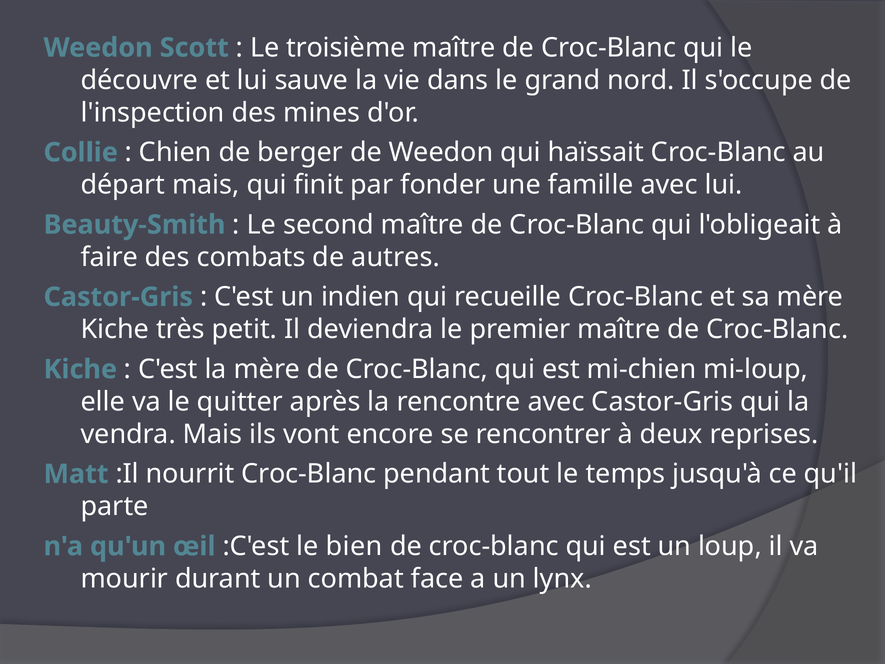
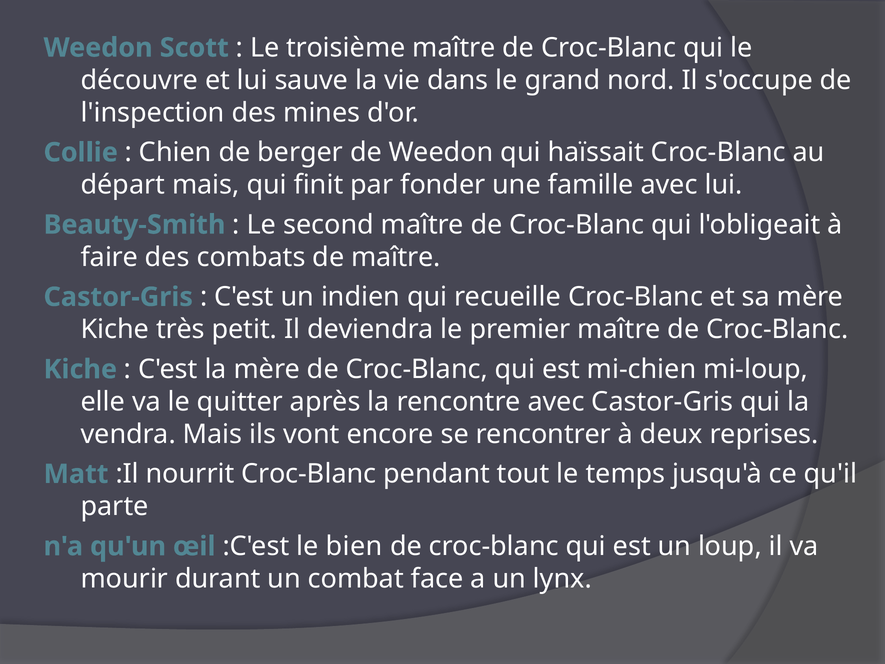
de autres: autres -> maître (396, 257)
